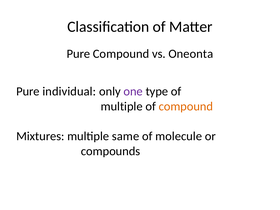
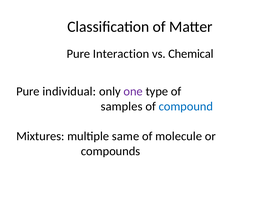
Pure Compound: Compound -> Interaction (121, 54)
Oneonta: Oneonta -> Chemical (191, 54)
multiple: multiple -> samples (122, 106)
compound colour: orange -> blue (186, 106)
